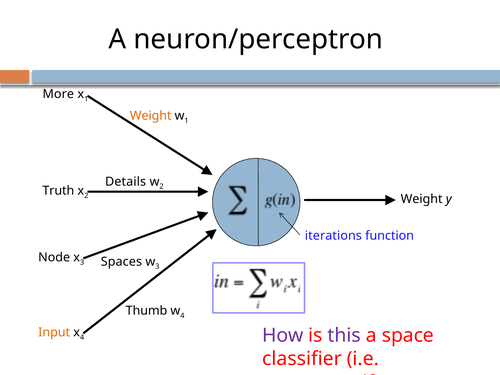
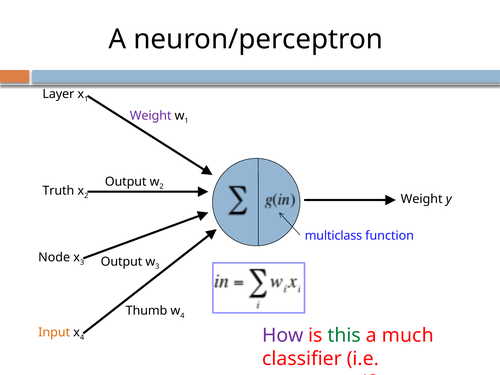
More: More -> Layer (58, 94)
Weight colour: orange -> purple (151, 116)
Details: Details -> Output (126, 182)
iterations: iterations -> multiclass (333, 236)
Spaces: Spaces -> Output (122, 262)
this colour: purple -> green (344, 336)
space: space -> much (408, 336)
